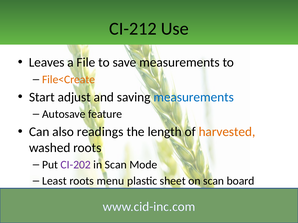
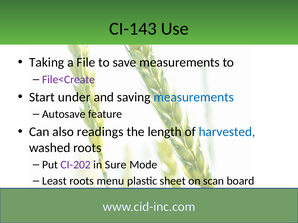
CI-212: CI-212 -> CI-143 (133, 29)
Leaves: Leaves -> Taking (47, 63)
File<Create colour: orange -> purple (69, 80)
adjust: adjust -> under (74, 97)
harvested colour: orange -> blue (227, 132)
in Scan: Scan -> Sure (116, 165)
